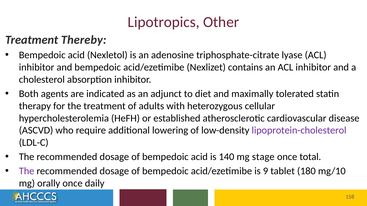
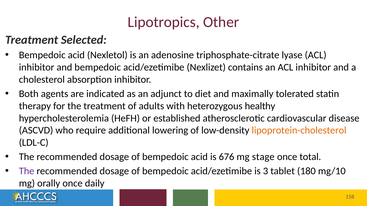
Thereby: Thereby -> Selected (84, 40)
cellular: cellular -> healthy (260, 106)
lipoprotein-cholesterol colour: purple -> orange (299, 131)
140: 140 -> 676 (226, 157)
9: 9 -> 3 (266, 171)
